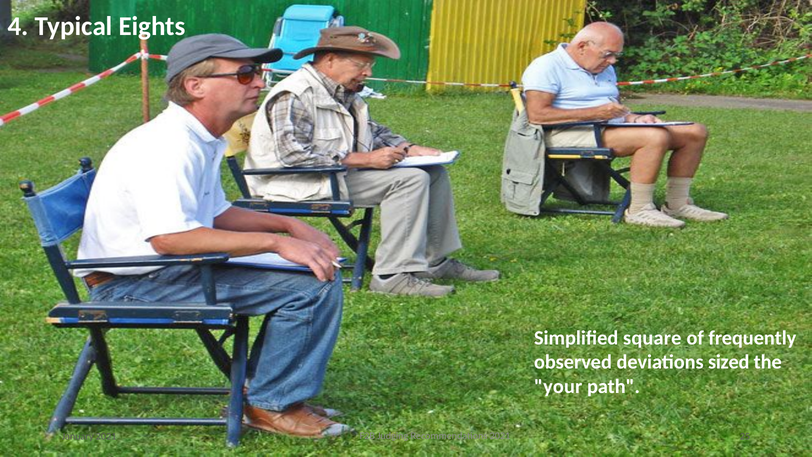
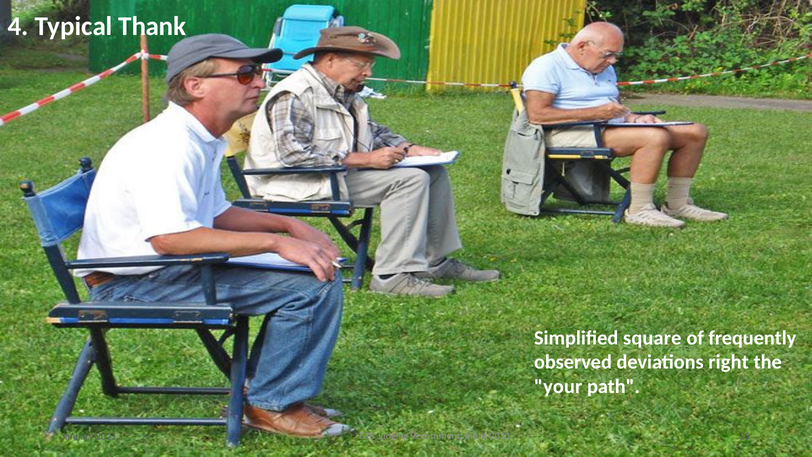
Eights: Eights -> Thank (152, 26)
sized: sized -> right (729, 362)
